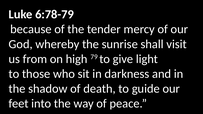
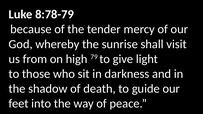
6:78-79: 6:78-79 -> 8:78-79 (54, 14)
